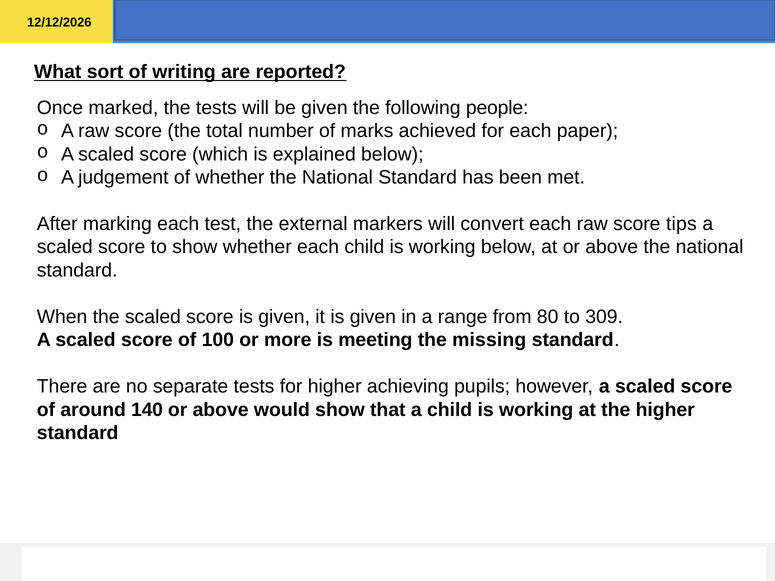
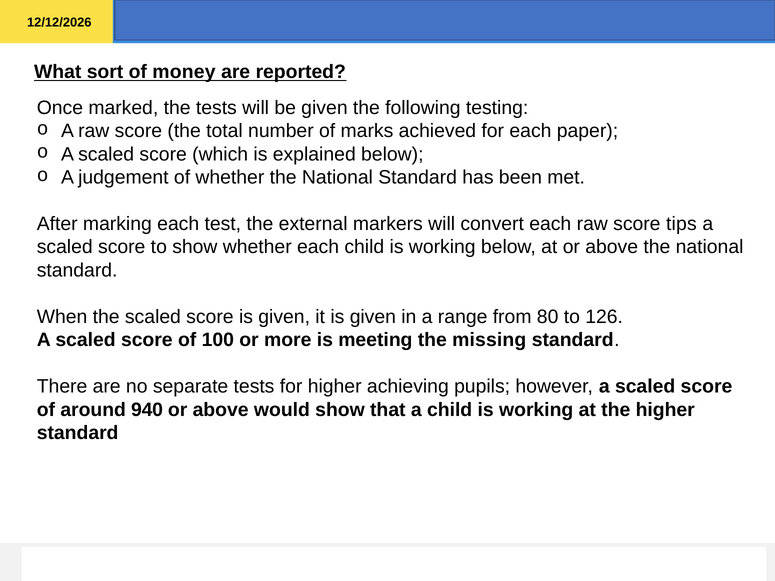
writing: writing -> money (184, 72)
people: people -> testing (497, 108)
309: 309 -> 126 (604, 317)
140: 140 -> 940 (147, 410)
